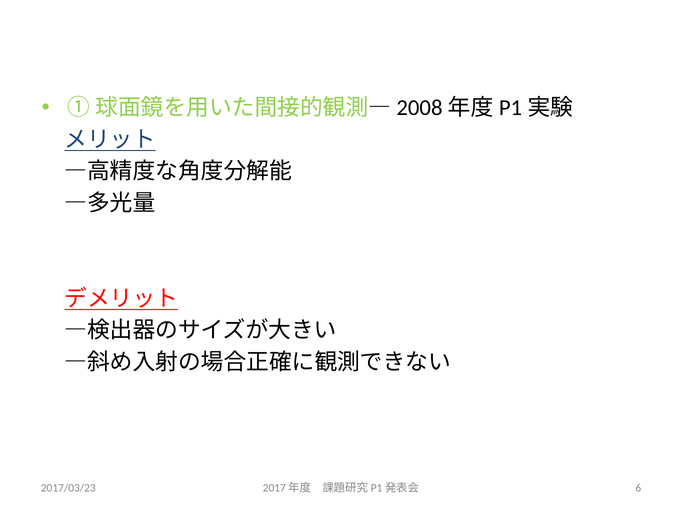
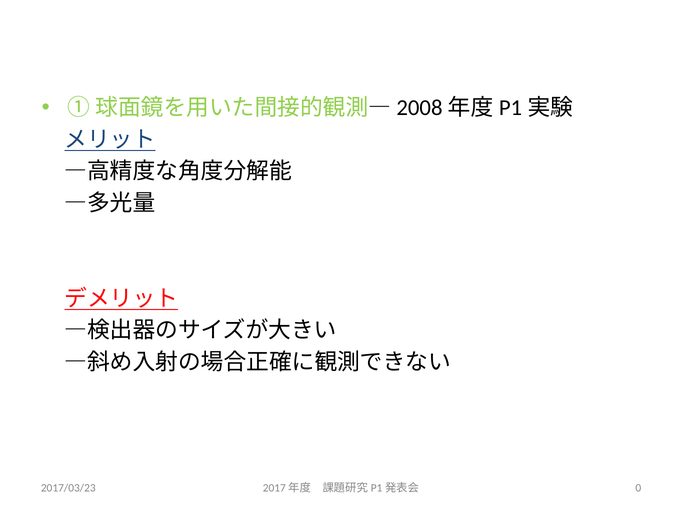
6: 6 -> 0 (638, 488)
